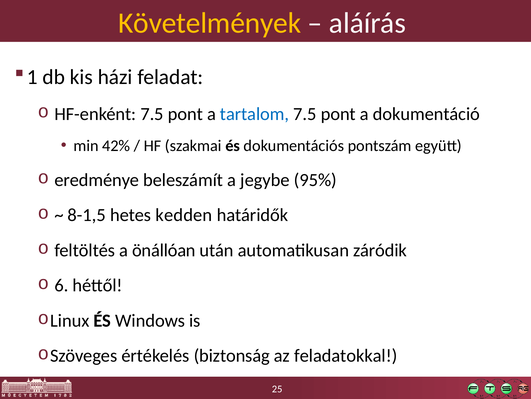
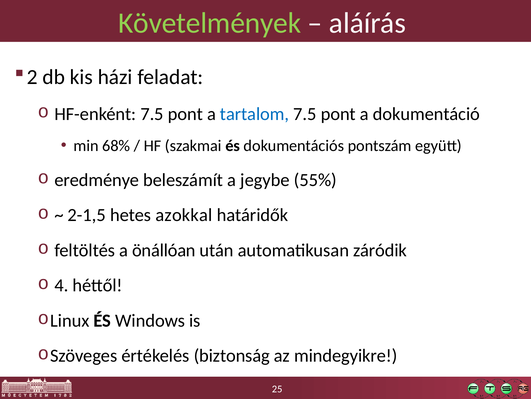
Követelmények colour: yellow -> light green (210, 23)
1: 1 -> 2 (32, 77)
42%: 42% -> 68% (116, 146)
95%: 95% -> 55% (315, 180)
8-1,5: 8-1,5 -> 2-1,5 (87, 215)
kedden: kedden -> azokkal (184, 215)
6: 6 -> 4 (61, 285)
feladatokkal: feladatokkal -> mindegyikre (346, 355)
